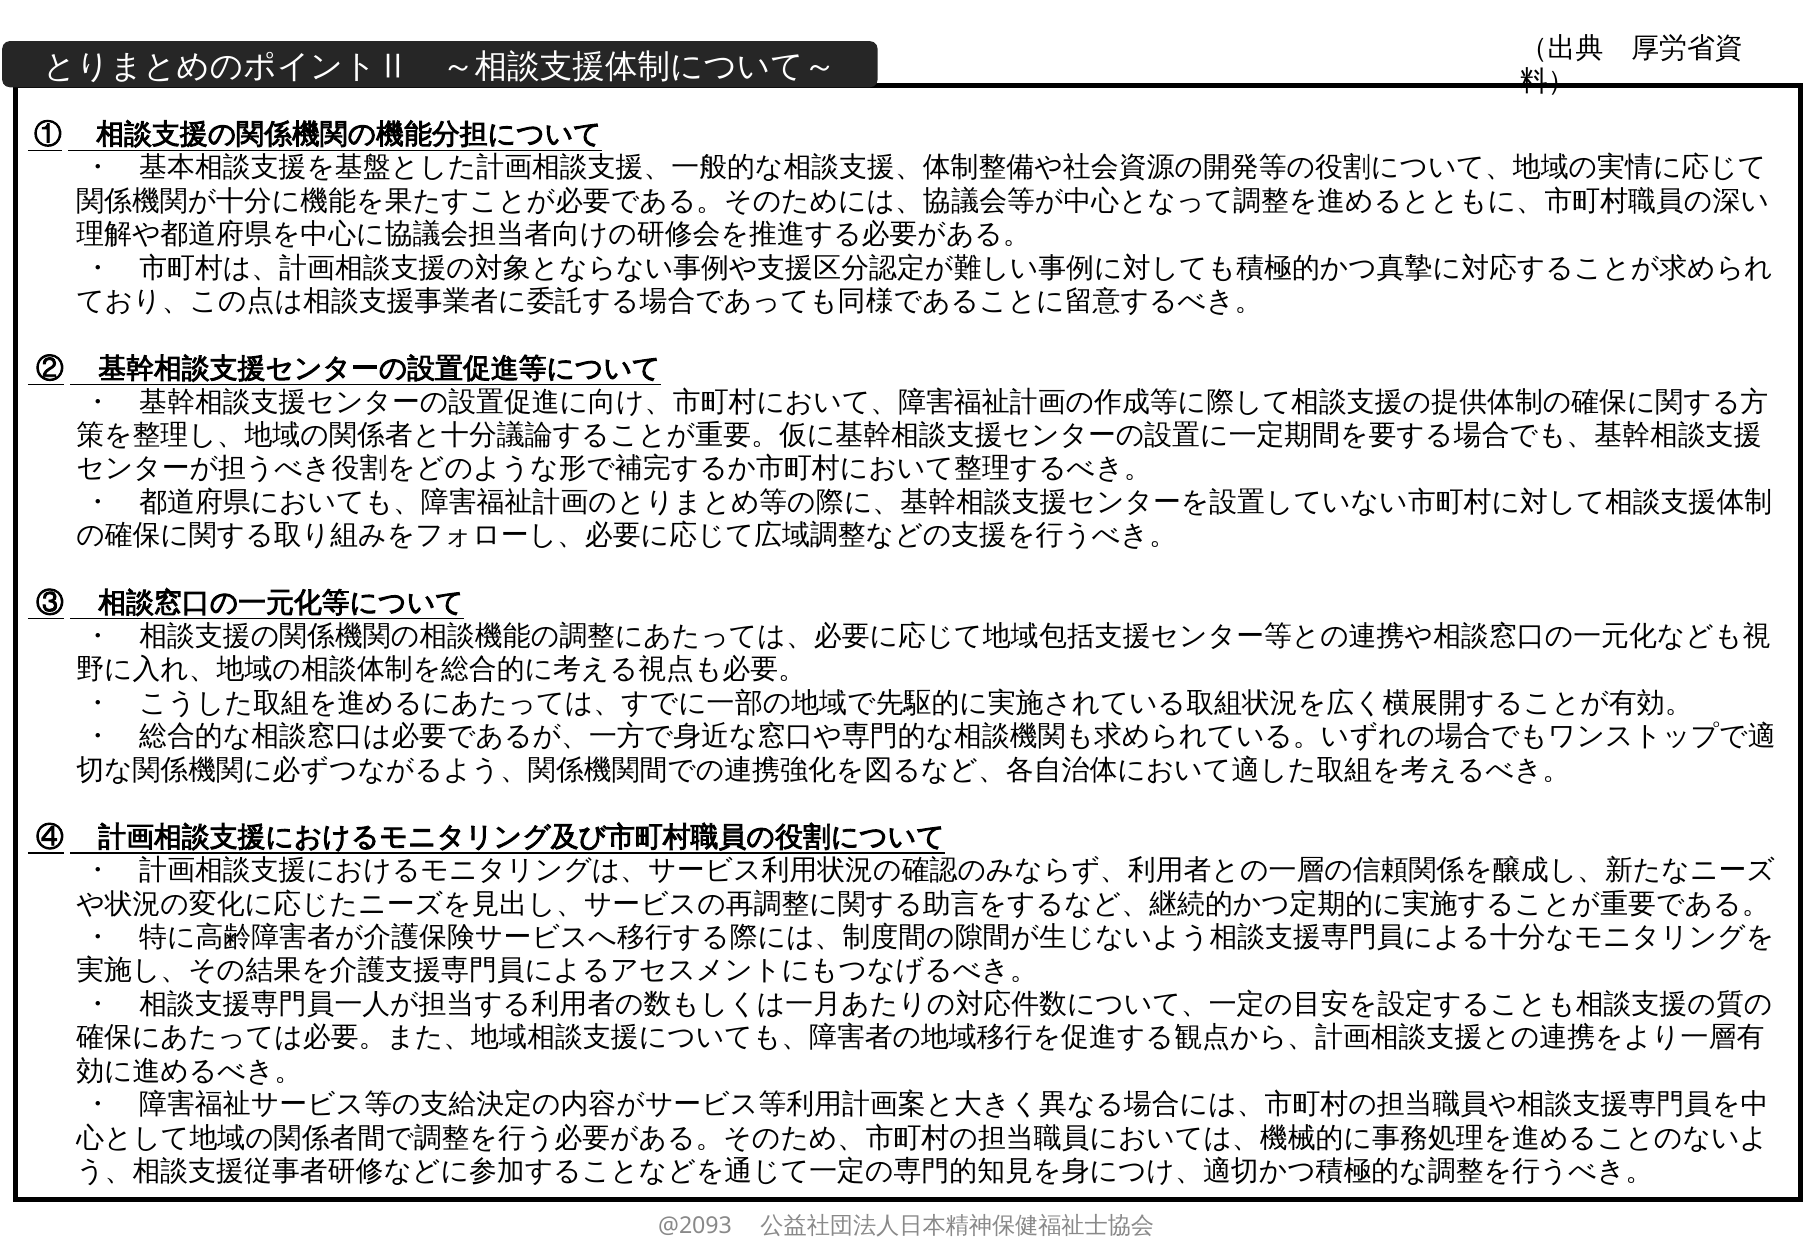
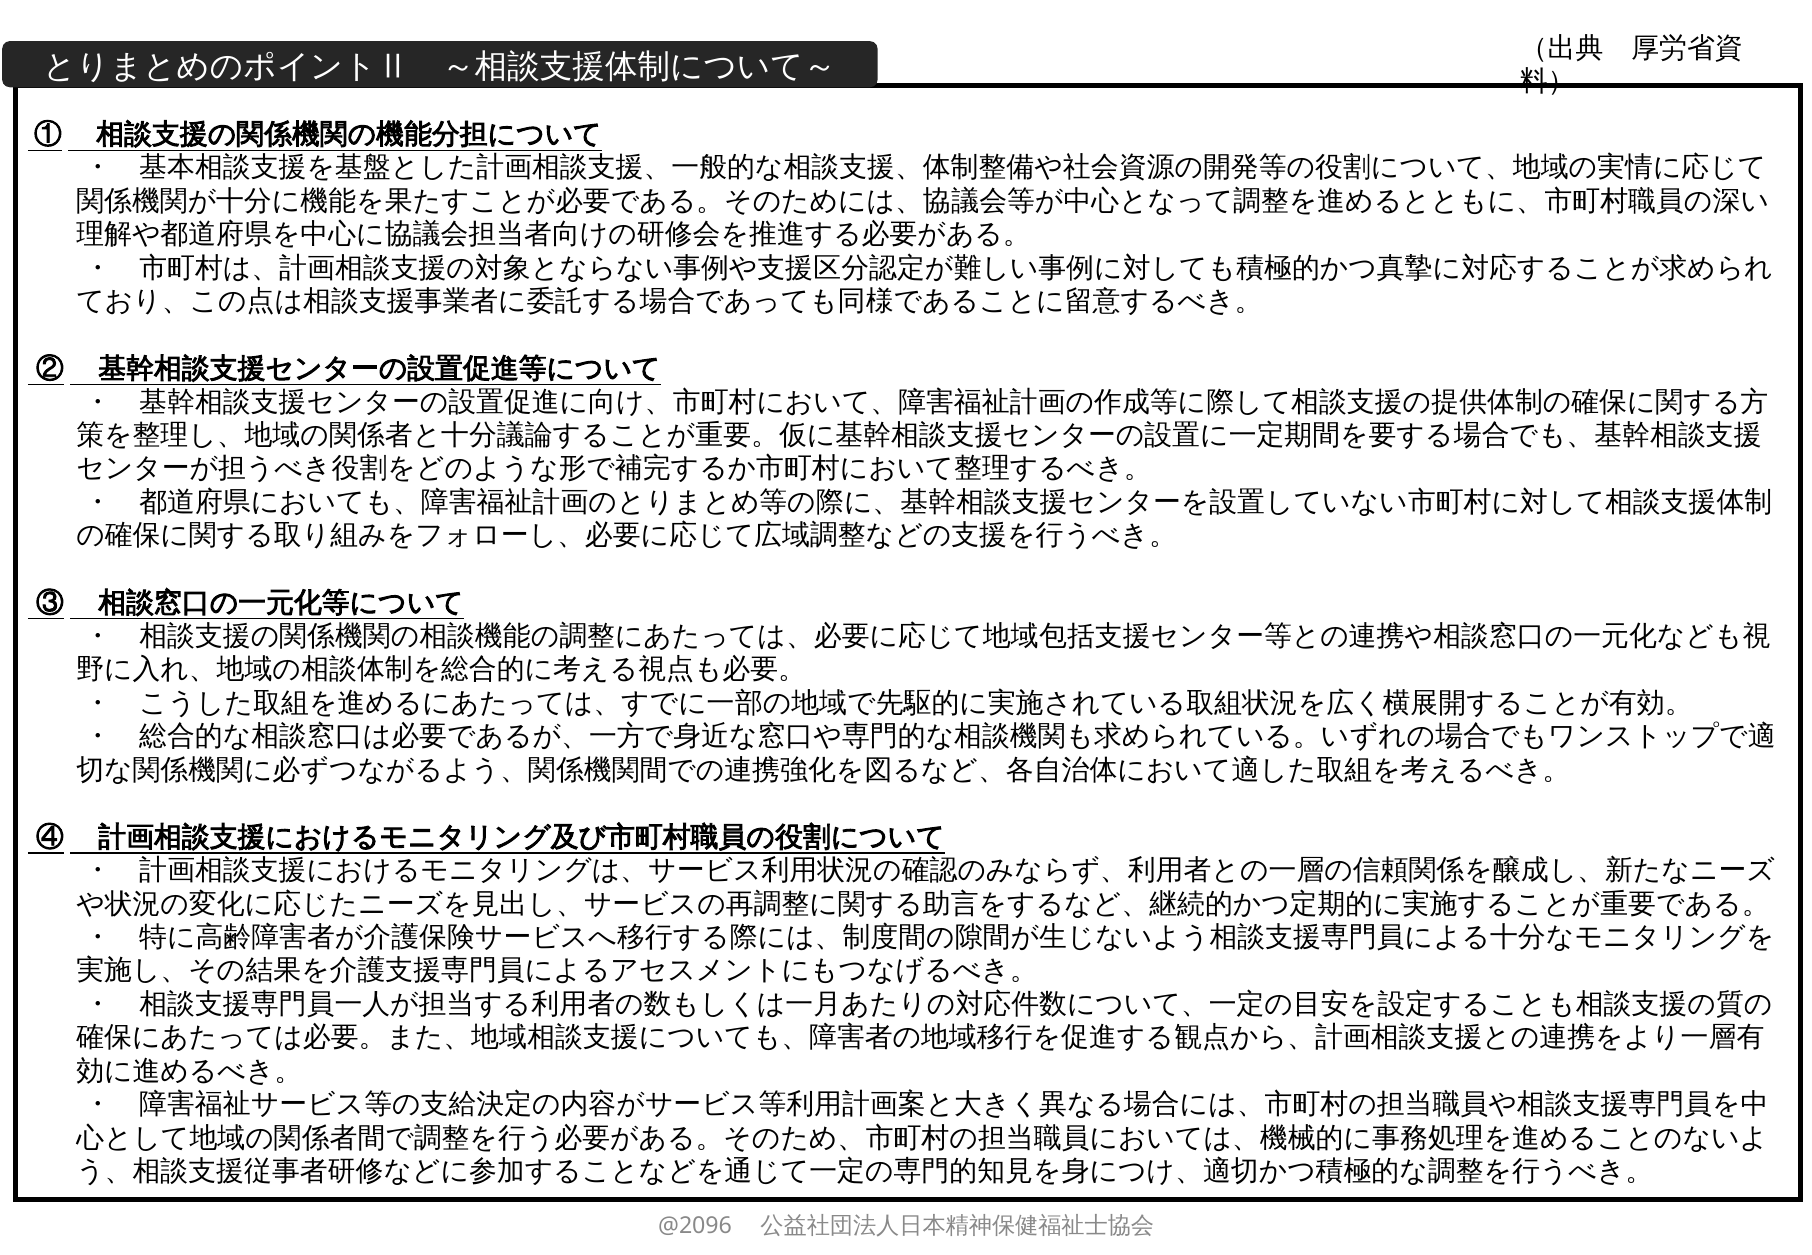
@2093: @2093 -> @2096 (695, 1226)
